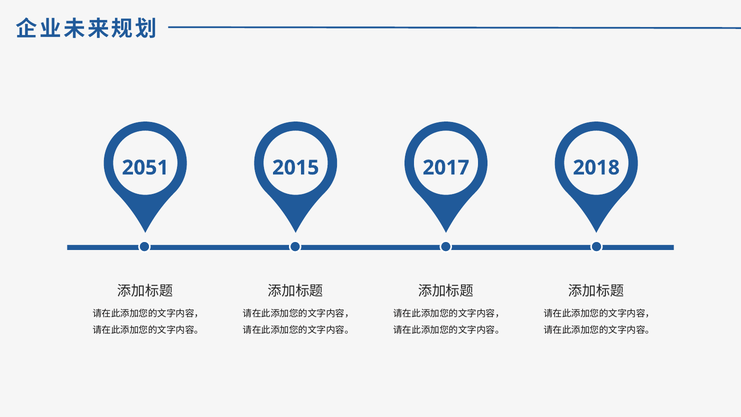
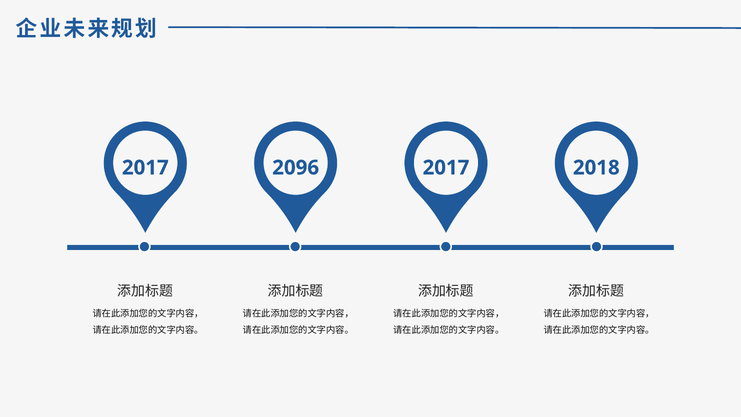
2051: 2051 -> 2017 (145, 168)
2015: 2015 -> 2096 (296, 168)
